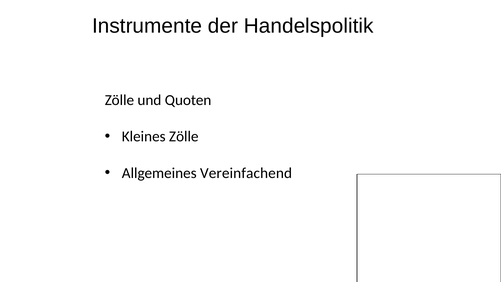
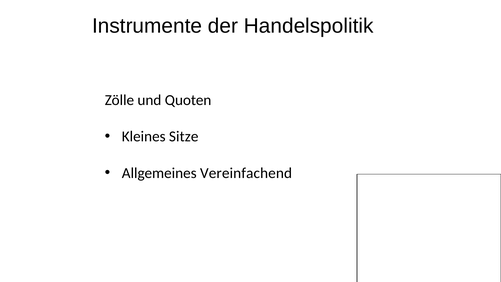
Kleines Zölle: Zölle -> Sitze (184, 136)
